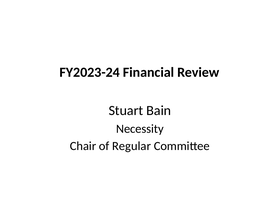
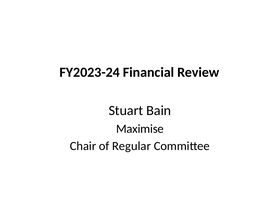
Necessity: Necessity -> Maximise (140, 129)
